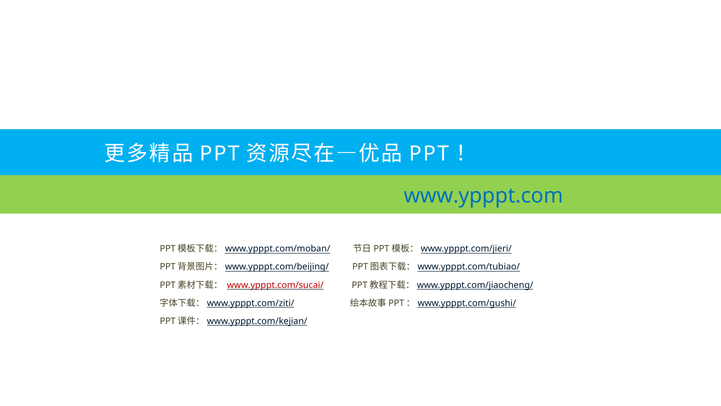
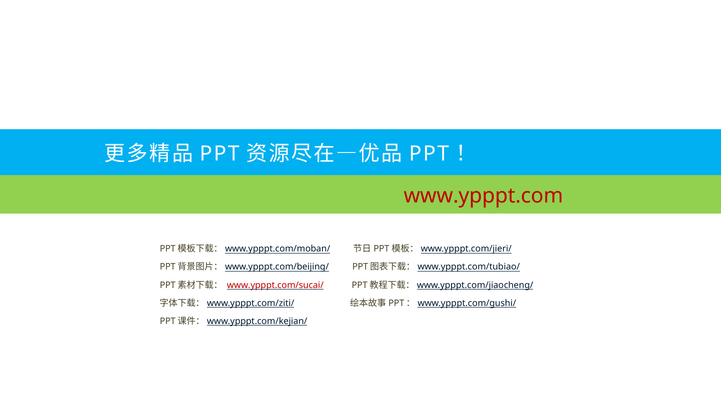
www.ypppt.com colour: blue -> red (483, 195)
